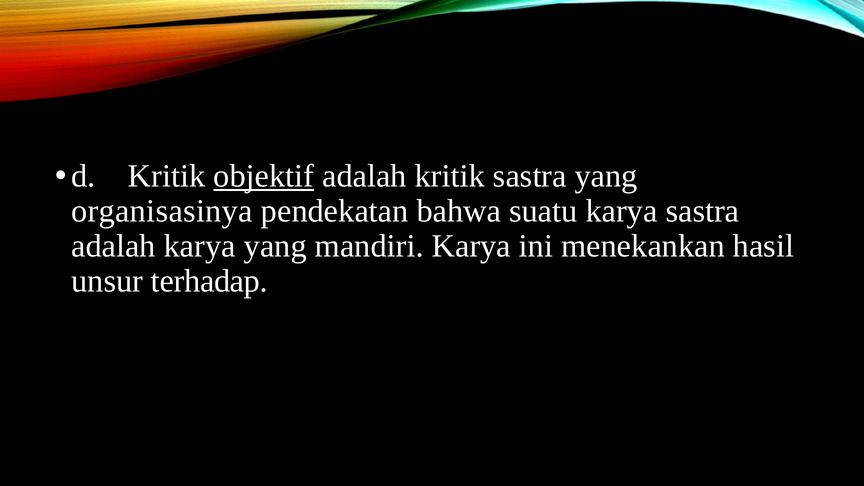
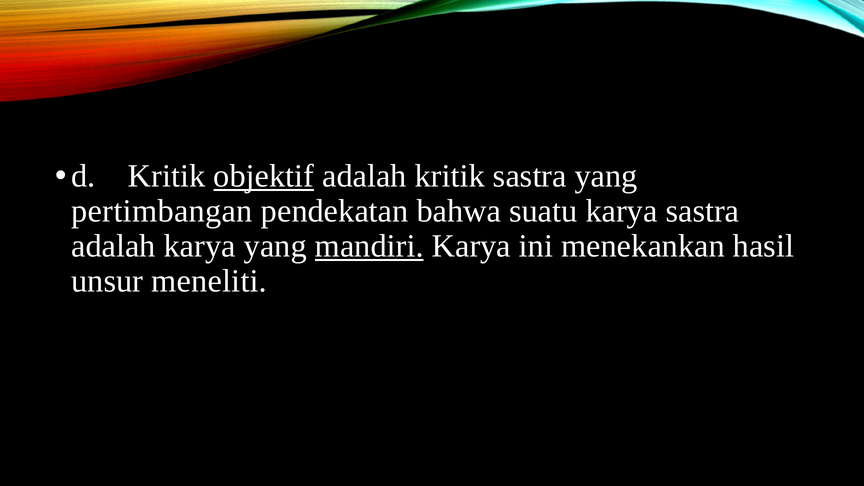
organisasinya: organisasinya -> pertimbangan (162, 211)
mandiri underline: none -> present (369, 246)
terhadap: terhadap -> meneliti (209, 281)
